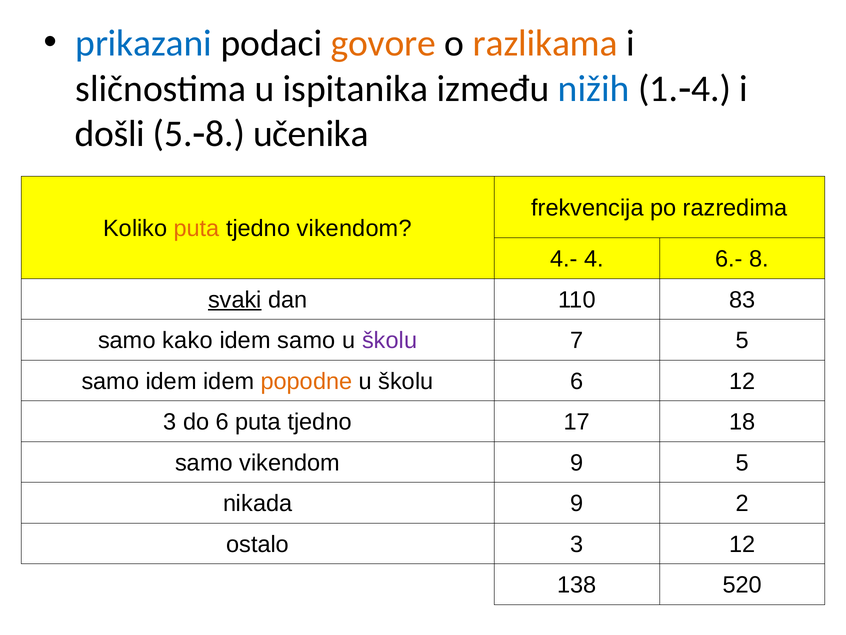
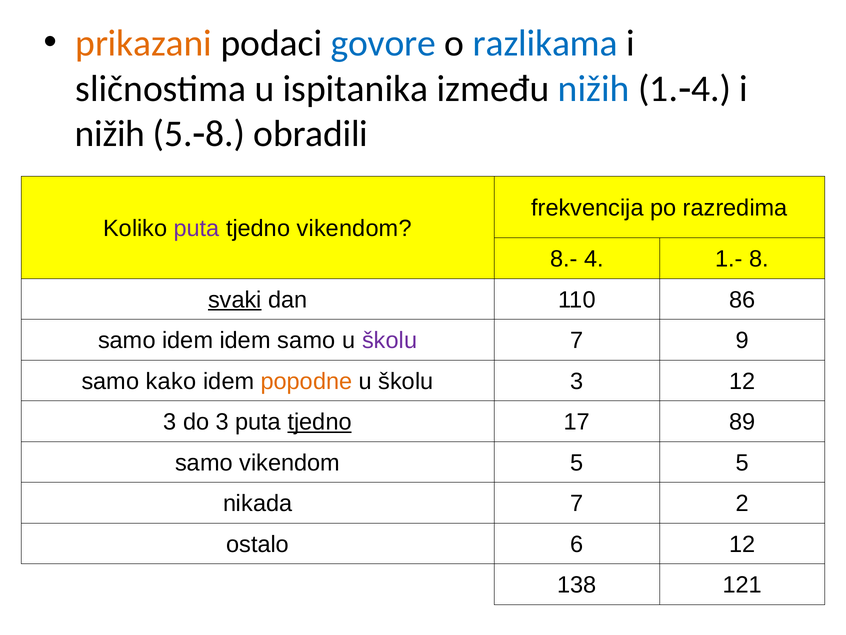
prikazani colour: blue -> orange (144, 44)
govore colour: orange -> blue (383, 44)
razlikama colour: orange -> blue (545, 44)
došli: došli -> nižih (110, 134)
učenika: učenika -> obradili (311, 134)
puta colour: orange -> purple (197, 228)
4.-: 4.- -> 8.- (564, 259)
6.-: 6.- -> 1.- (729, 259)
83: 83 -> 86 (742, 300)
samo kako: kako -> idem (188, 340)
7 5: 5 -> 9 (742, 340)
samo idem: idem -> kako (171, 381)
školu 6: 6 -> 3 (577, 381)
do 6: 6 -> 3 (222, 422)
tjedno underline: none -> present (320, 422)
18: 18 -> 89 (742, 422)
vikendom 9: 9 -> 5 (577, 462)
nikada 9: 9 -> 7 (577, 503)
ostalo 3: 3 -> 6 (577, 544)
520: 520 -> 121 (742, 585)
